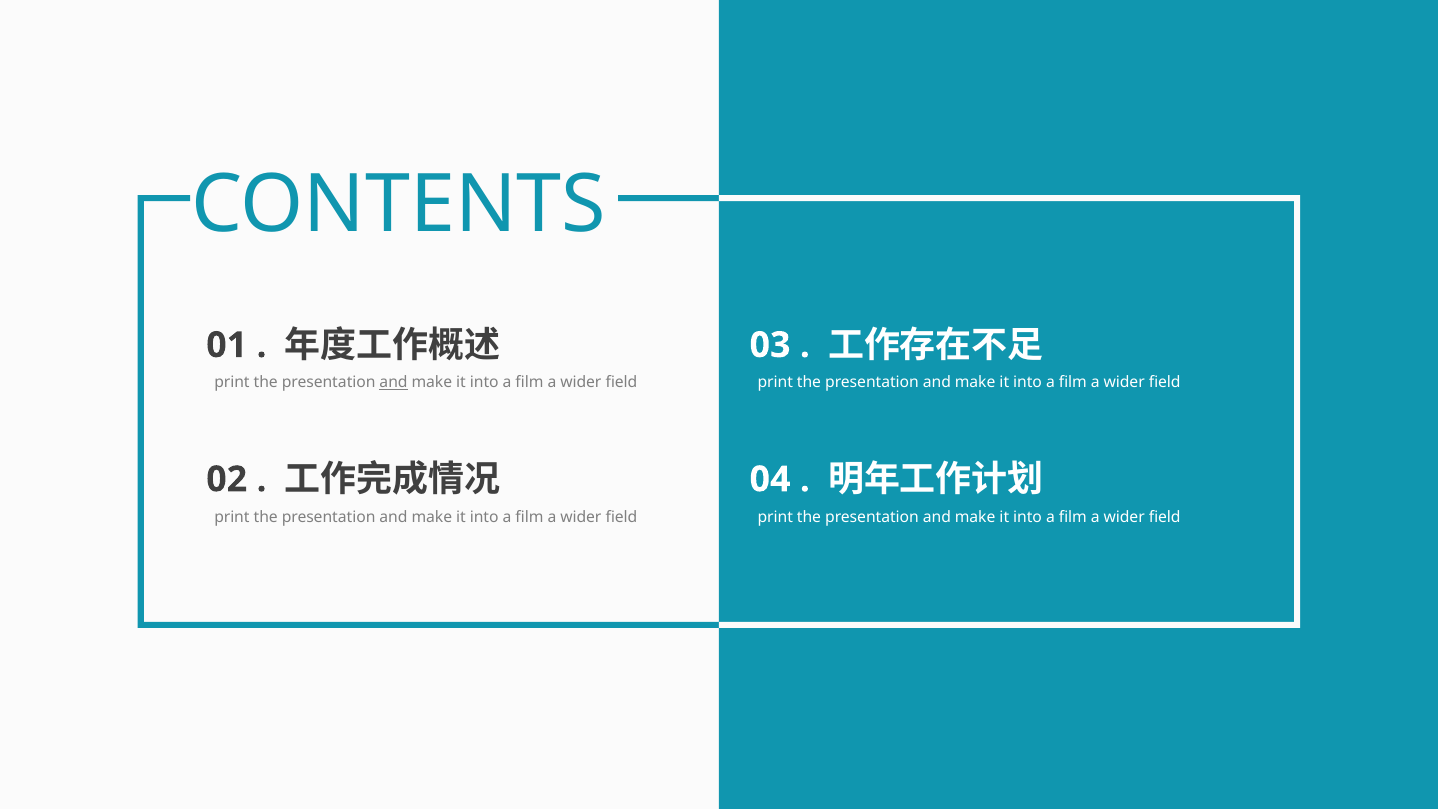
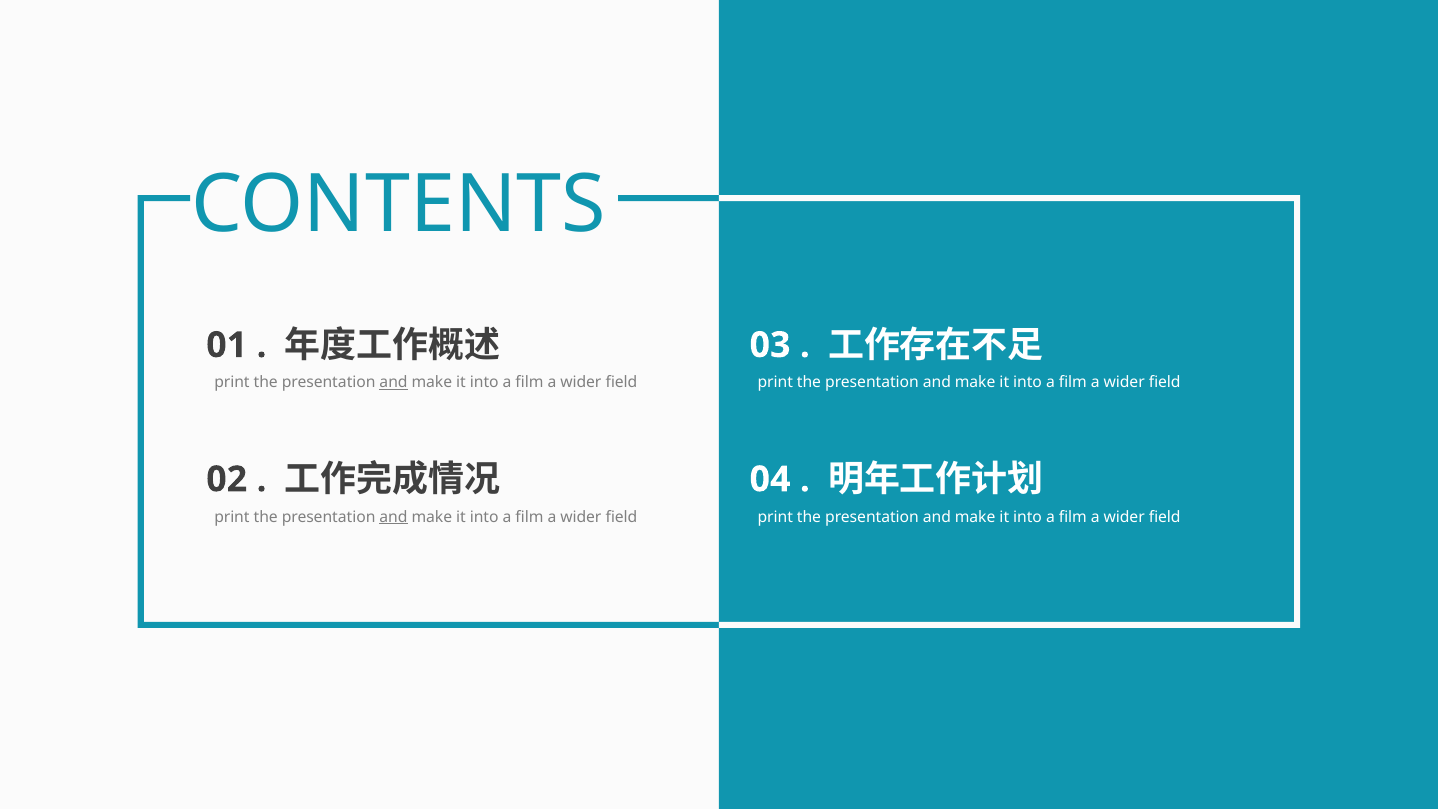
and underline: none -> present (394, 517)
